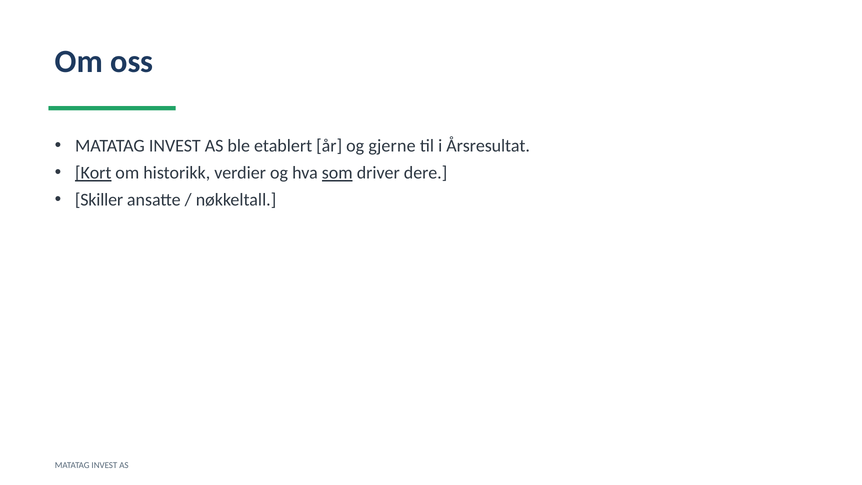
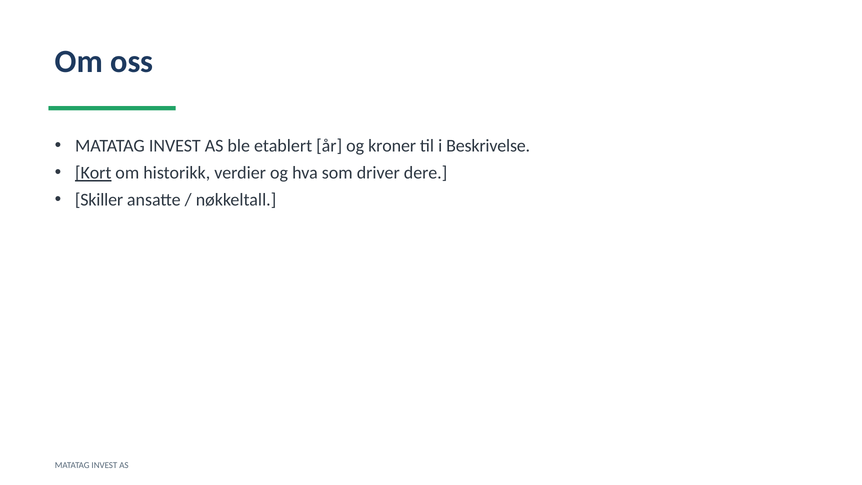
gjerne: gjerne -> kroner (392, 146)
Årsresultat: Årsresultat -> Beskrivelse (488, 146)
som underline: present -> none (337, 173)
